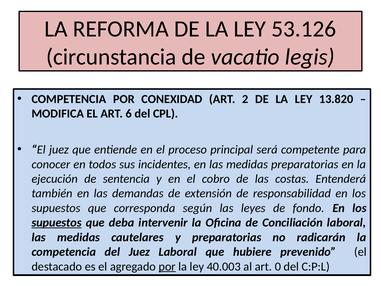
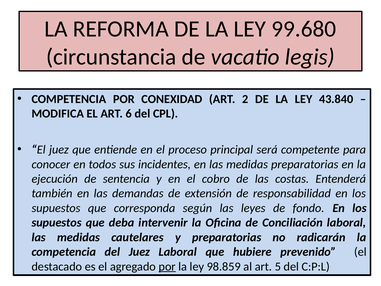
53.126: 53.126 -> 99.680 (304, 29)
13.820: 13.820 -> 43.840 (336, 99)
supuestos underline: present -> none (57, 222)
40.003: 40.003 -> 98.859 (224, 266)
0: 0 -> 5 (278, 266)
